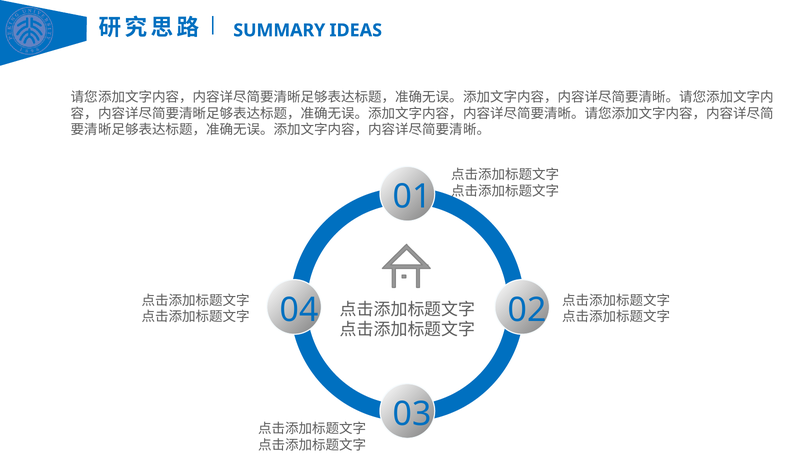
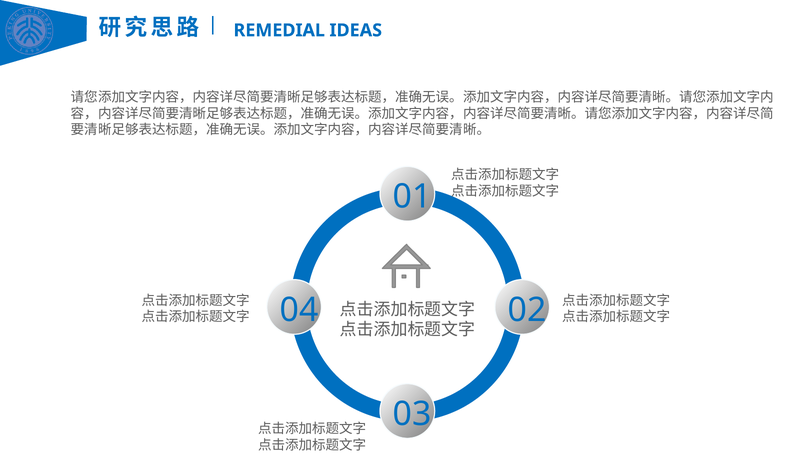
SUMMARY: SUMMARY -> REMEDIAL (279, 30)
